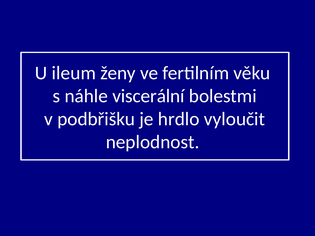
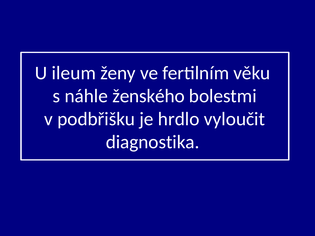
viscerální: viscerální -> ženského (149, 96)
neplodnost: neplodnost -> diagnostika (153, 142)
